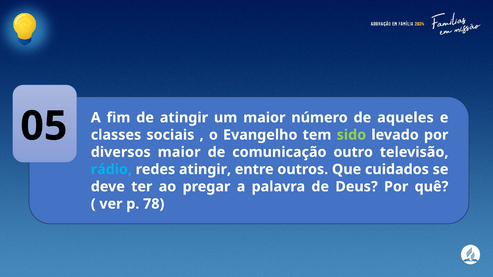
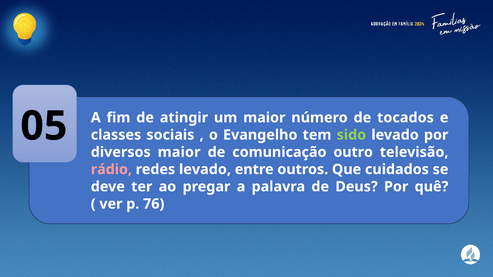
aqueles: aqueles -> tocados (405, 118)
rádio colour: light blue -> pink (111, 170)
redes atingir: atingir -> levado (205, 170)
78: 78 -> 76 (154, 204)
